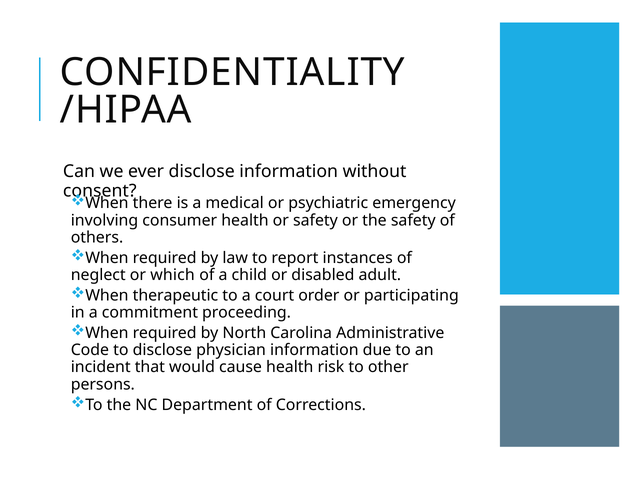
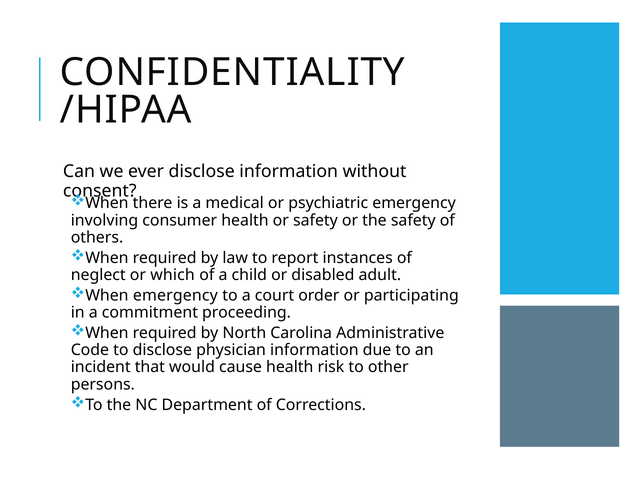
When therapeutic: therapeutic -> emergency (175, 295)
